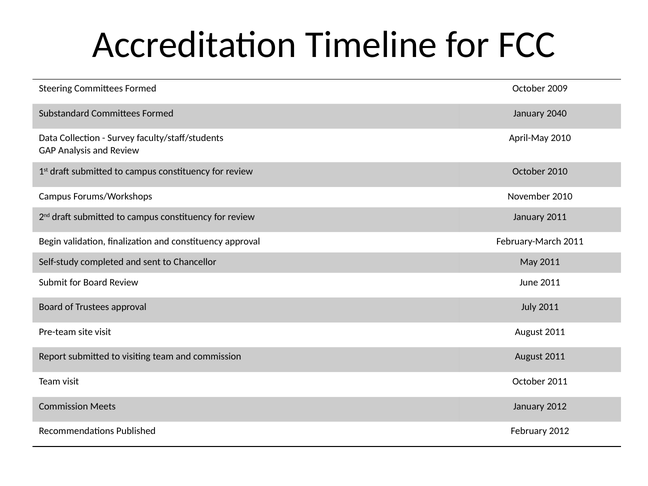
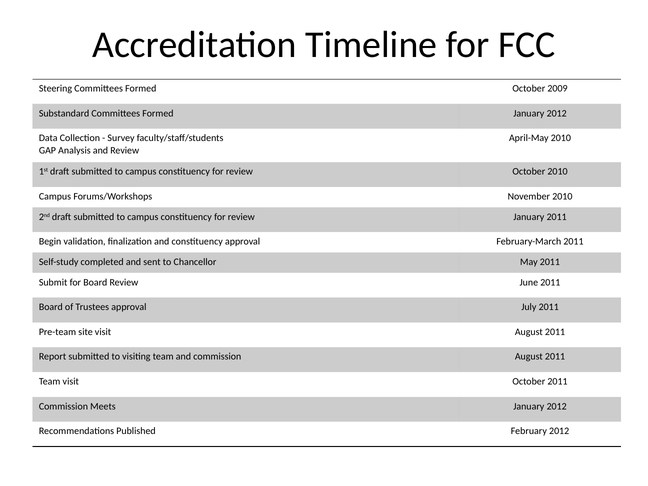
Formed January 2040: 2040 -> 2012 (557, 113)
